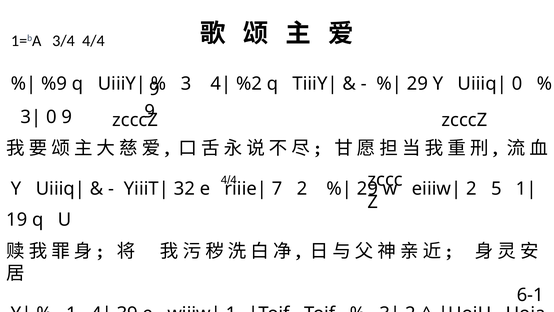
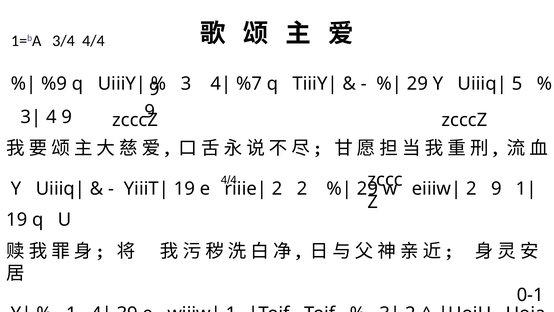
%2: %2 -> %7 (249, 84)
0: 0 -> 5 (517, 84)
0: 0 -> 4 (51, 117)
32: 32 -> 19 (184, 189)
7: 7 -> 2 (277, 189)
2 5: 5 -> 9 (496, 189)
6-1: 6-1 -> 0-1 (530, 295)
